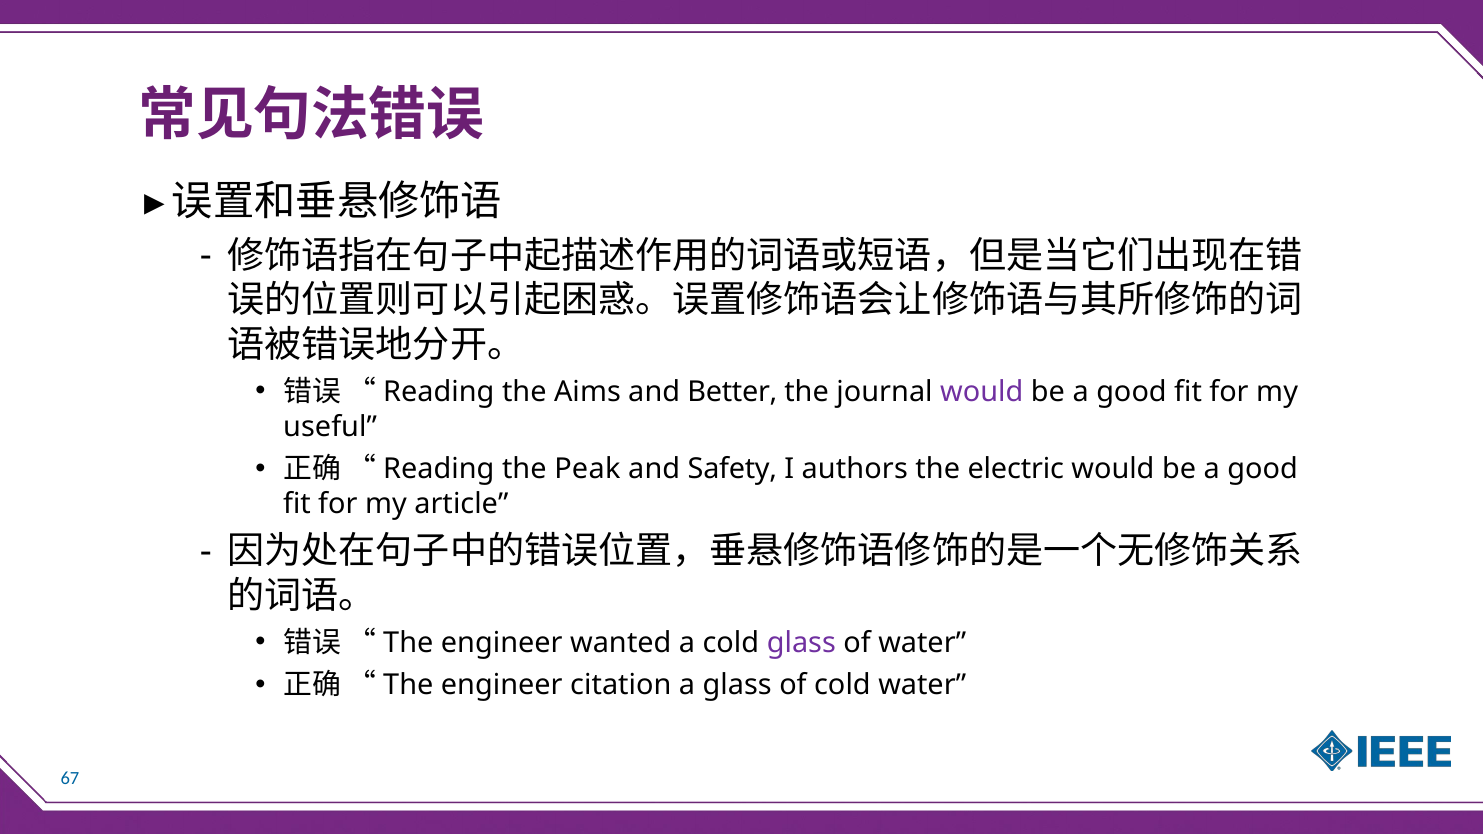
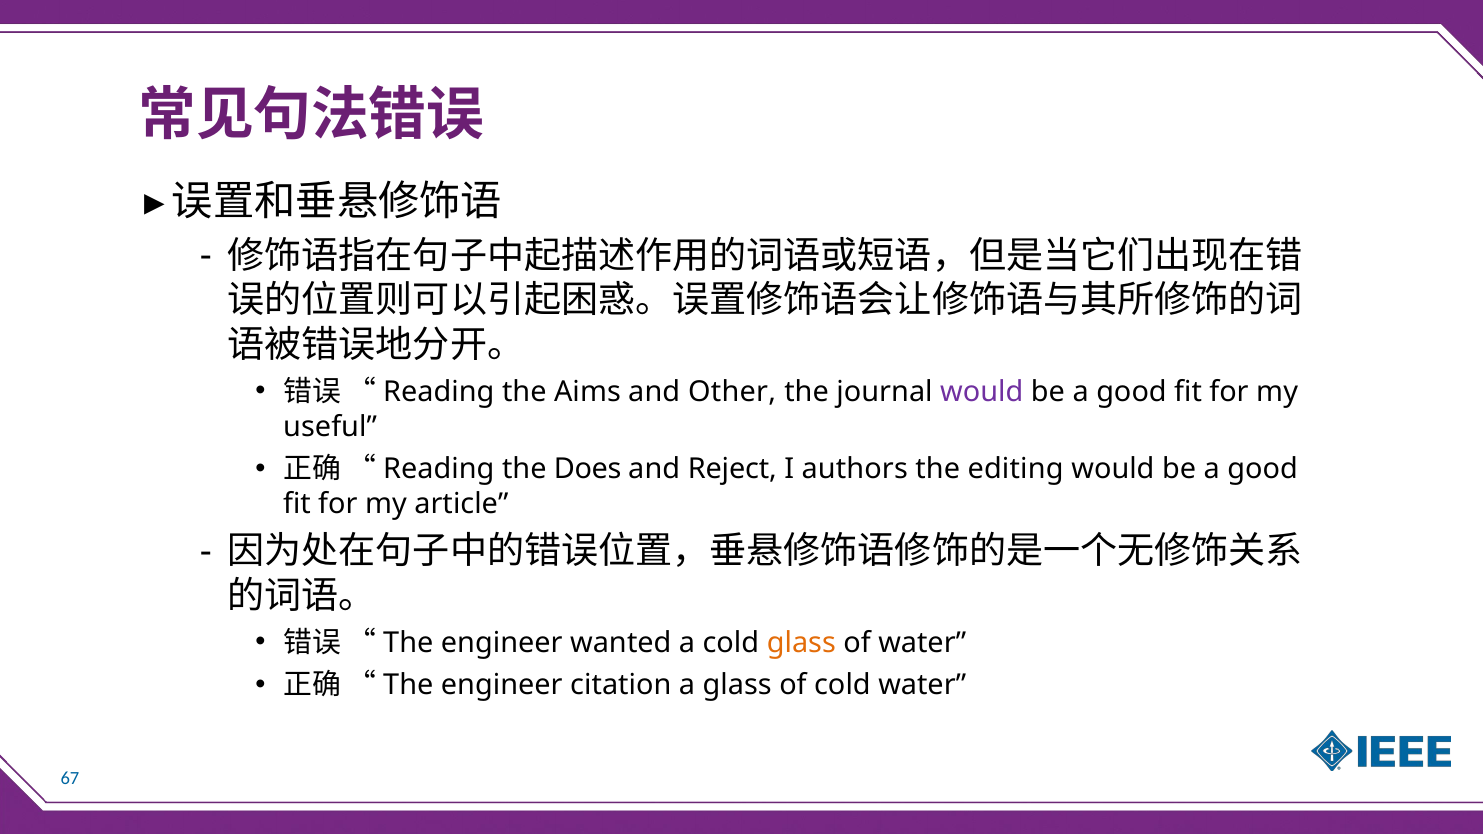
Better: Better -> Other (732, 392)
Peak: Peak -> Does (588, 469)
Safety: Safety -> Reject (732, 469)
electric: electric -> editing (1016, 469)
glass colour: purple -> orange (801, 643)
